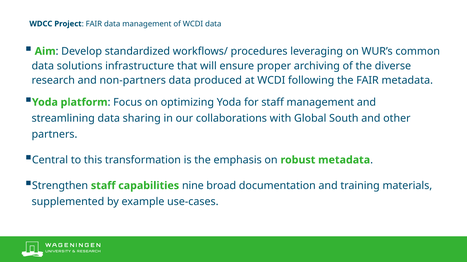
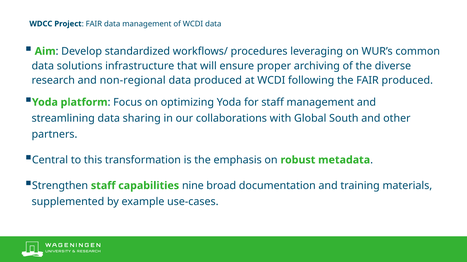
non-partners: non-partners -> non-regional (133, 81)
FAIR metadata: metadata -> produced (407, 81)
